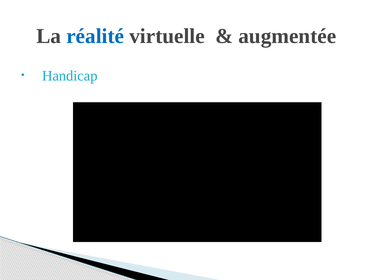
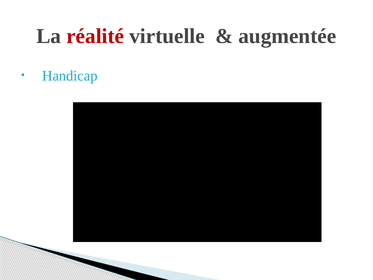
réalité colour: blue -> red (95, 36)
